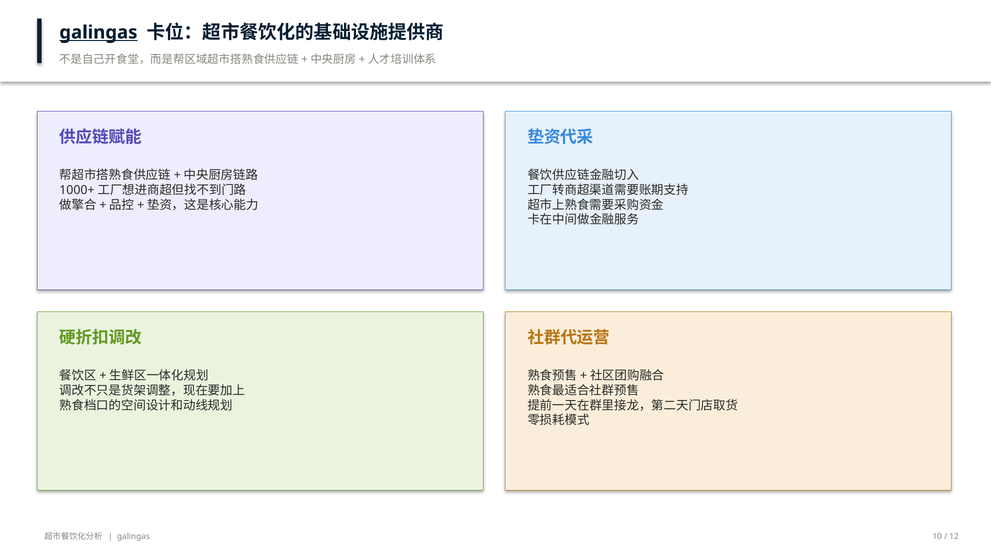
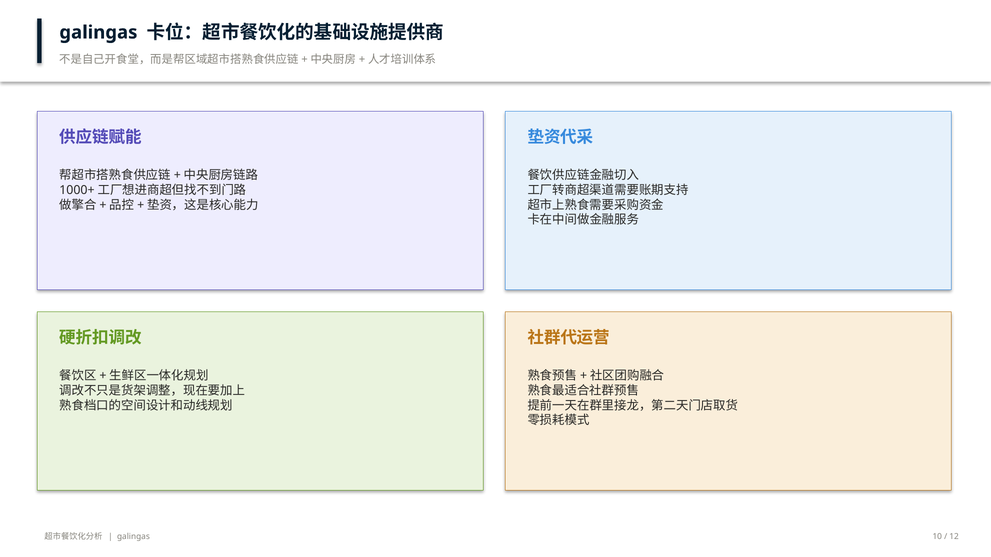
galingas underline: present -> none (98, 32)
